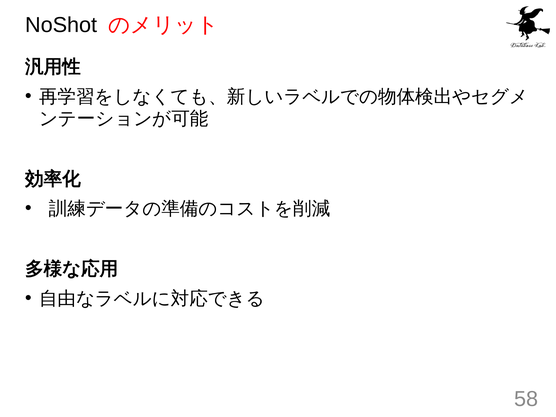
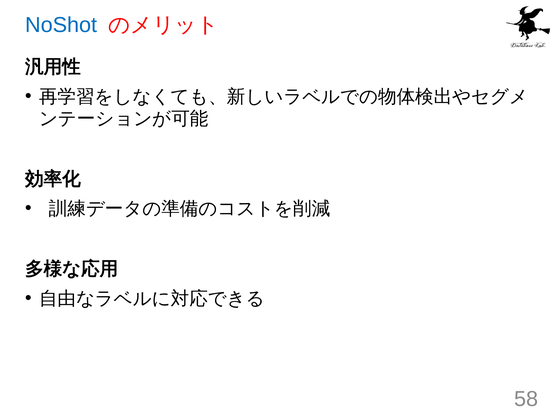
NoShot colour: black -> blue (61, 25)
